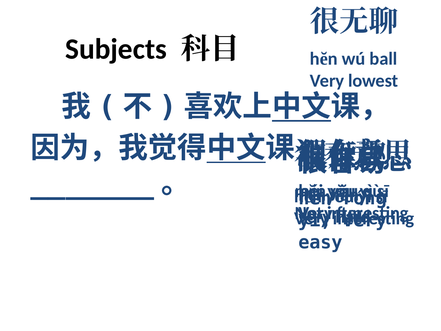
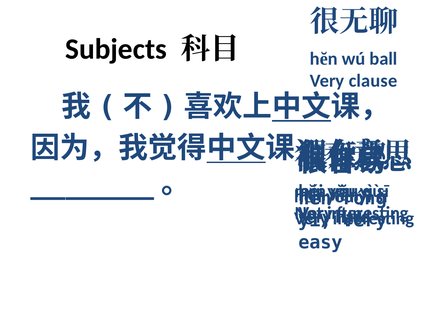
lowest: lowest -> clause (373, 81)
